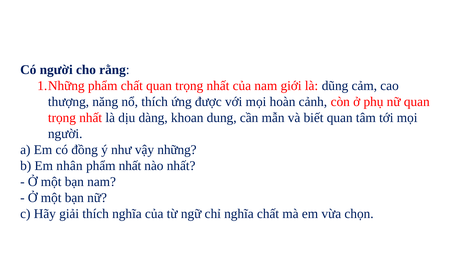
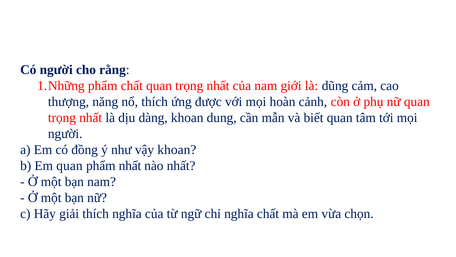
vậy những: những -> khoan (177, 149)
Em nhân: nhân -> quan (69, 165)
